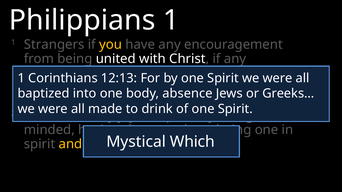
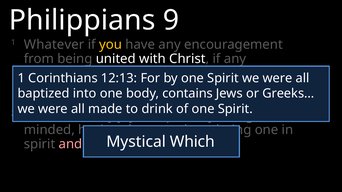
Philippians 1: 1 -> 9 (171, 20)
Strangers: Strangers -> Whatever (54, 45)
absence: absence -> contains (188, 94)
and colour: yellow -> pink (70, 144)
